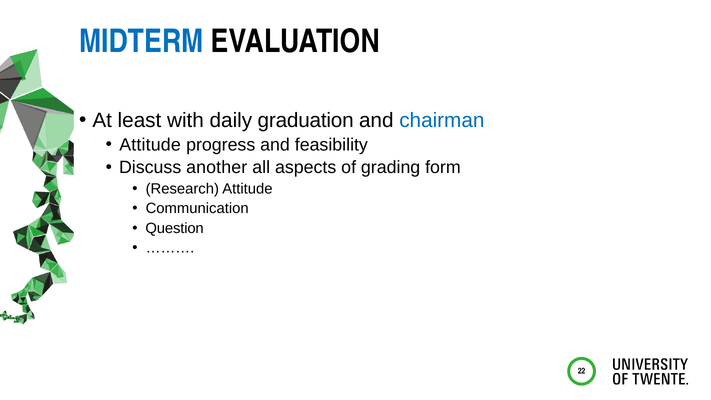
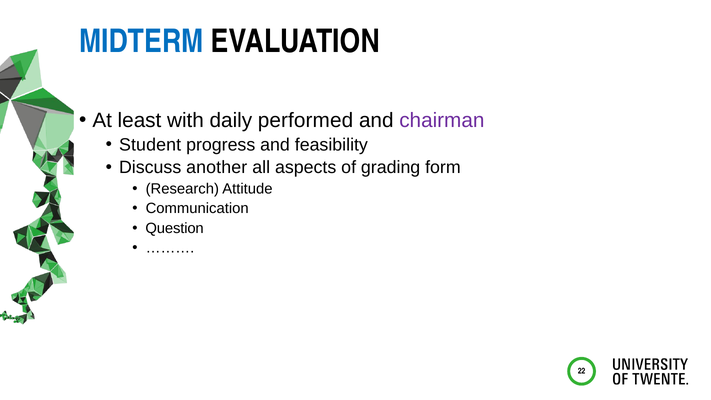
graduation: graduation -> performed (306, 120)
chairman colour: blue -> purple (442, 120)
Attitude: Attitude -> Student (150, 145)
